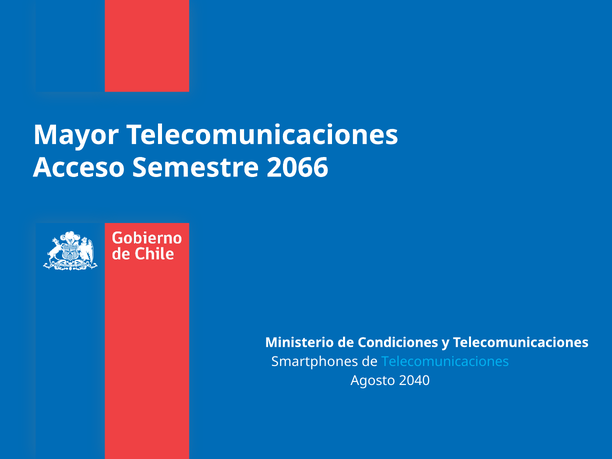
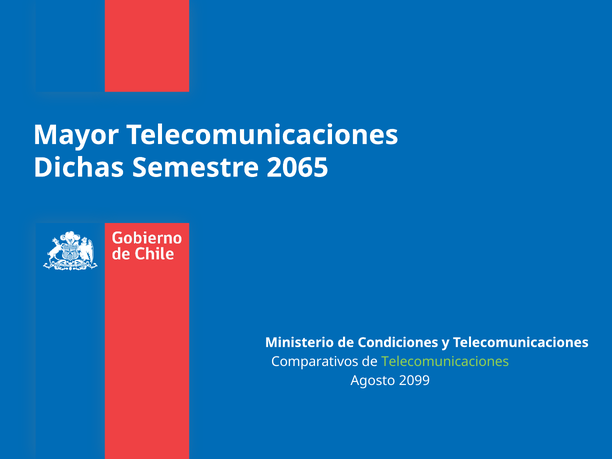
Acceso: Acceso -> Dichas (79, 168)
2066: 2066 -> 2065 (298, 168)
Smartphones: Smartphones -> Comparativos (315, 362)
Telecomunicaciones colour: light blue -> light green (445, 362)
2040: 2040 -> 2099 (414, 381)
